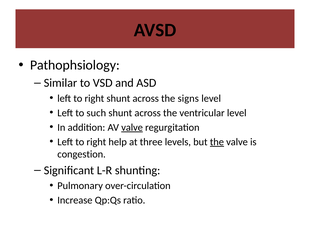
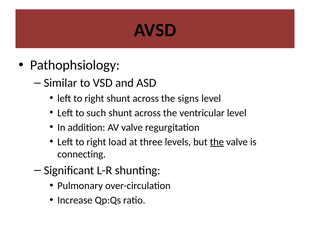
valve underline: present -> none (132, 127)
help: help -> load (118, 142)
congestion: congestion -> connecting (82, 154)
